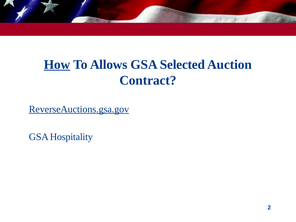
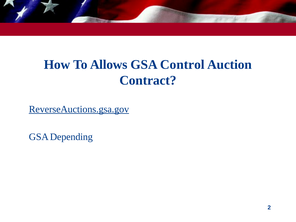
How underline: present -> none (57, 65)
Selected: Selected -> Control (182, 65)
Hospitality: Hospitality -> Depending (71, 137)
